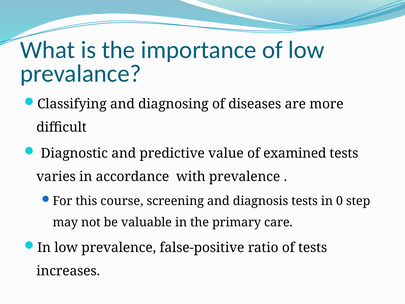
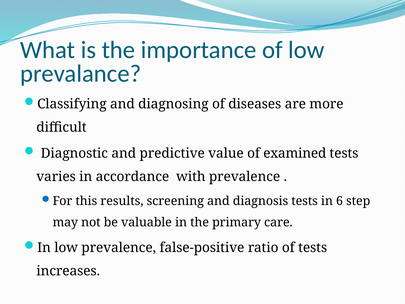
course: course -> results (122, 201)
0: 0 -> 6 (340, 201)
